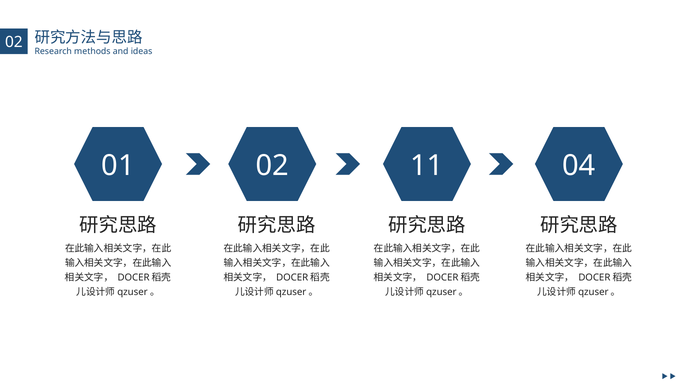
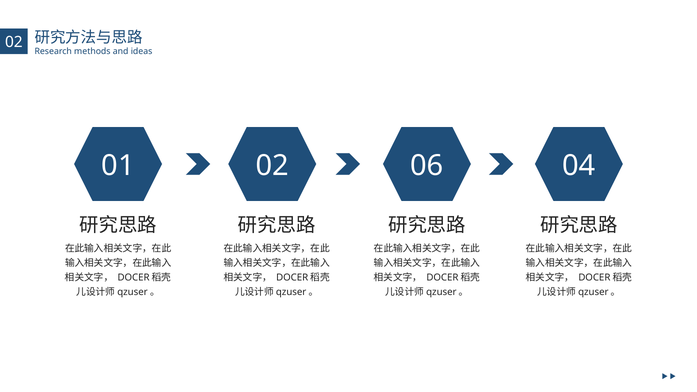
11: 11 -> 06 (427, 166)
